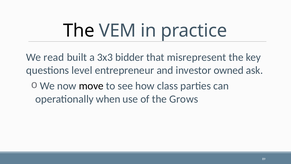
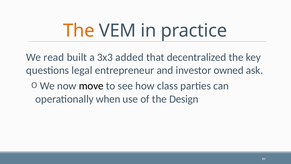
The colour: black -> orange (79, 31)
bidder: bidder -> added (130, 57)
misrepresent: misrepresent -> decentralized (197, 57)
level: level -> legal (82, 70)
Grows: Grows -> Design (184, 99)
